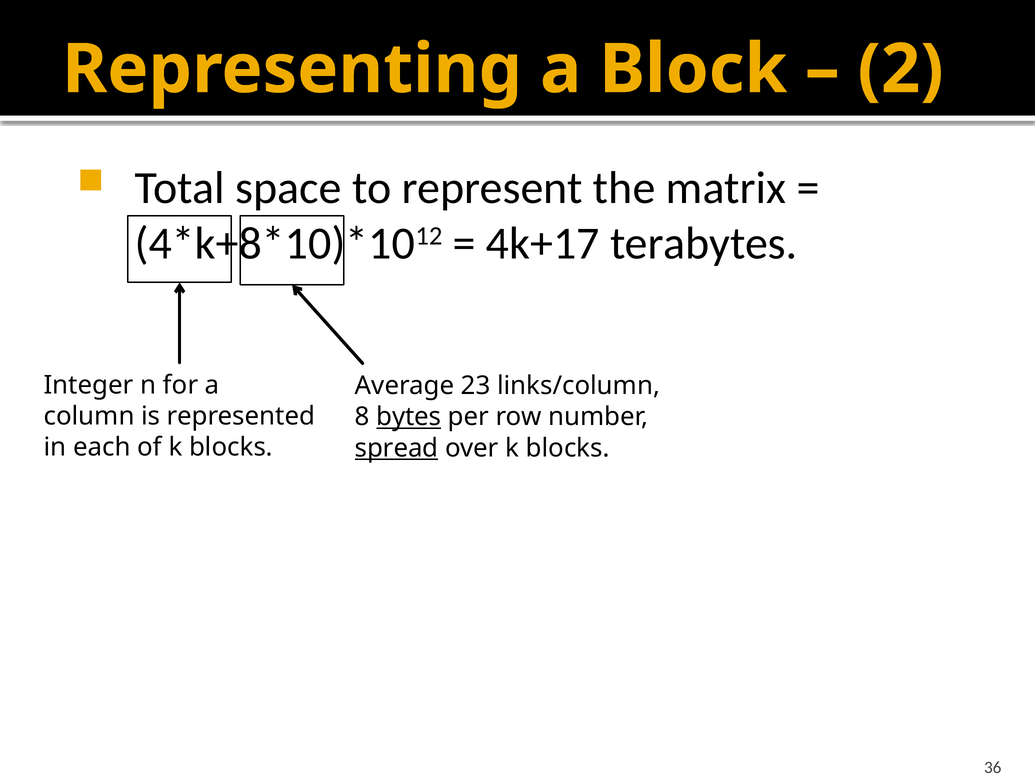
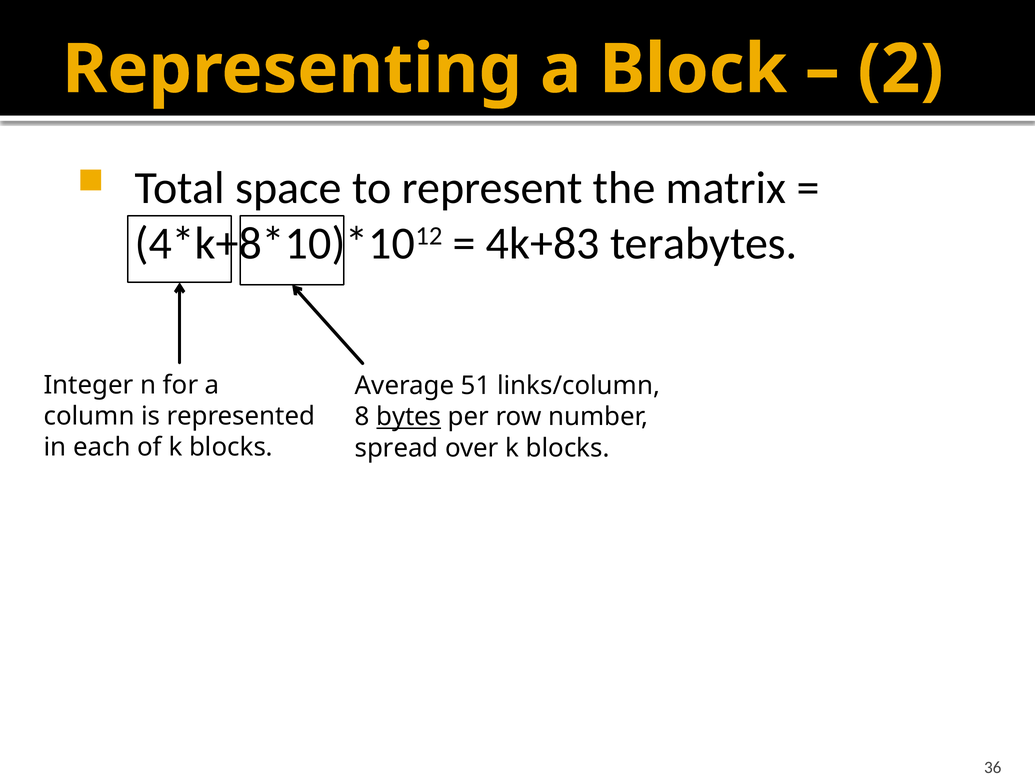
4k+17: 4k+17 -> 4k+83 (543, 243)
23: 23 -> 51 (476, 385)
spread underline: present -> none (397, 448)
